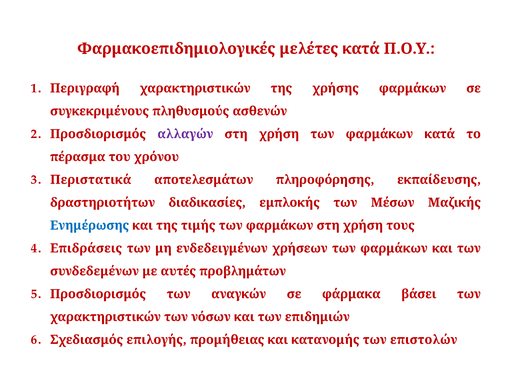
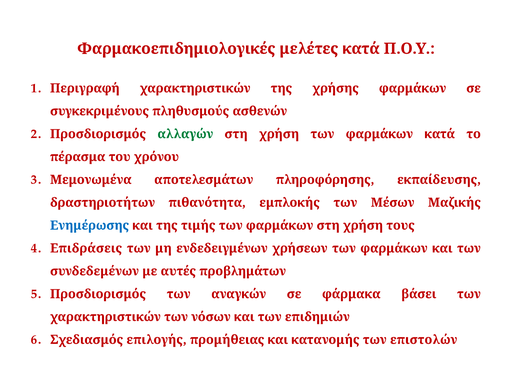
αλλαγών colour: purple -> green (185, 134)
Περιστατικά: Περιστατικά -> Μεμονωμένα (91, 180)
διαδικασίες: διαδικασίες -> πιθανότητα (207, 203)
